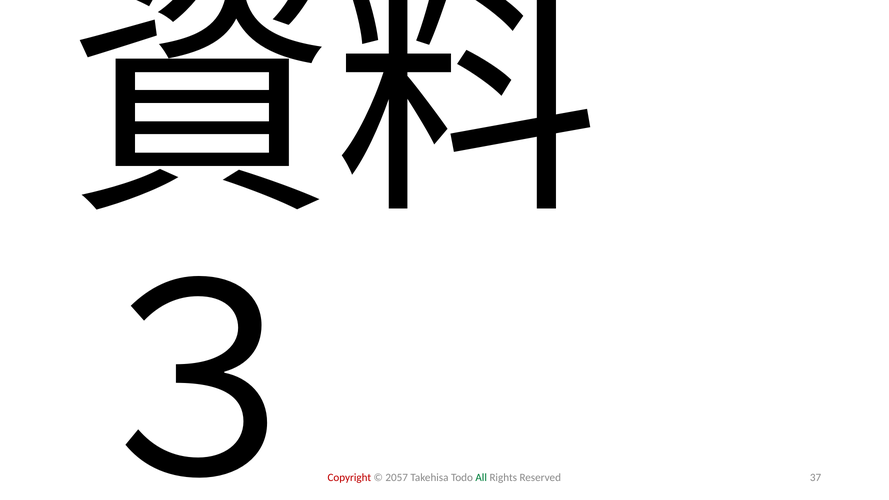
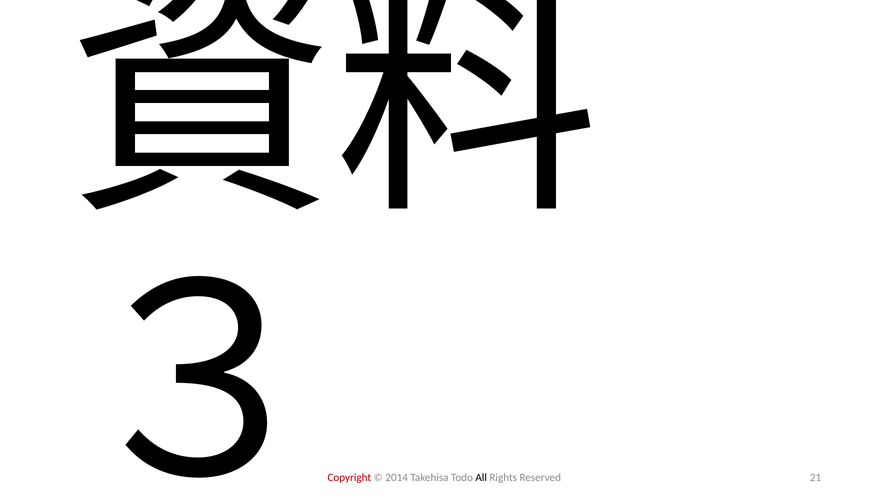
2057: 2057 -> 2014 (397, 478)
All colour: green -> black (481, 478)
37: 37 -> 21 (816, 477)
